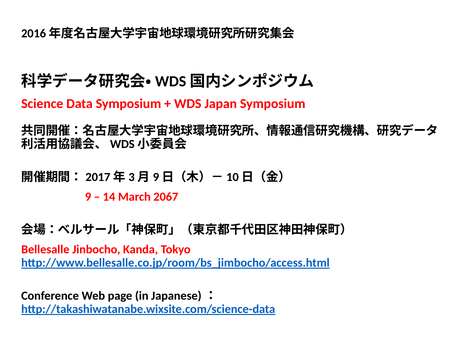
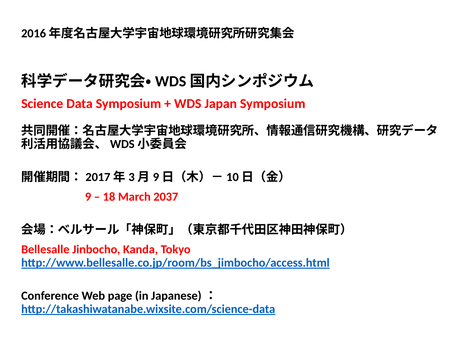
14: 14 -> 18 (109, 197)
2067: 2067 -> 2037 (166, 197)
